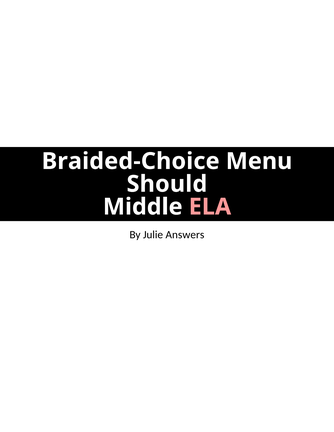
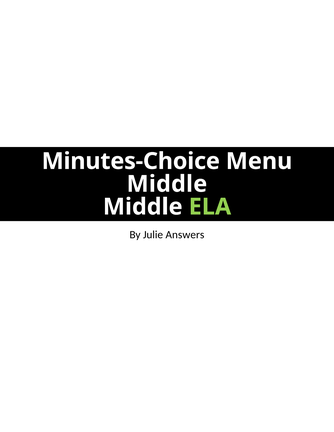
Braided-Choice: Braided-Choice -> Minutes-Choice (131, 161)
Should: Should -> Middle (167, 184)
ELA colour: pink -> light green (210, 207)
